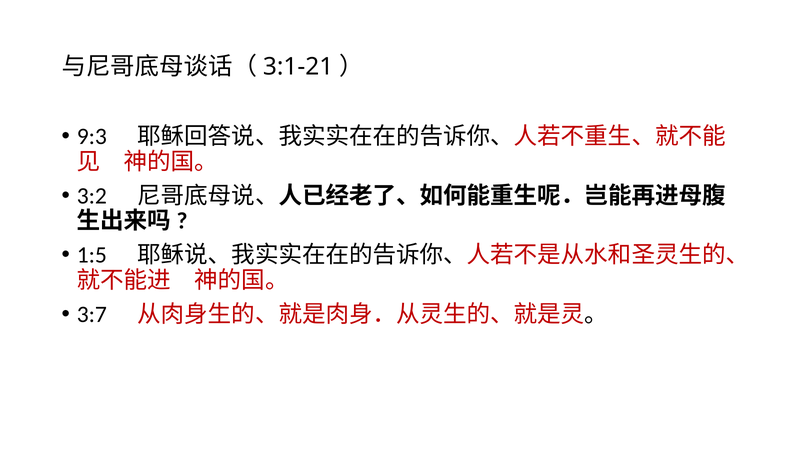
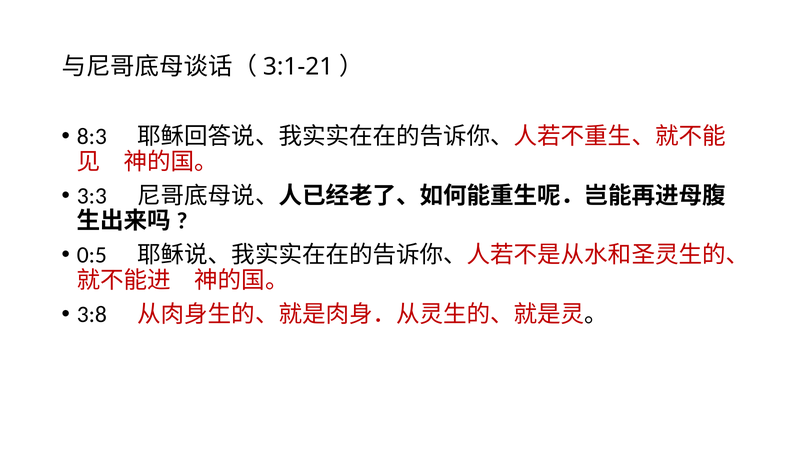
9:3: 9:3 -> 8:3 (92, 137)
3:2: 3:2 -> 3:3 (92, 196)
1:5: 1:5 -> 0:5 (92, 255)
3:7: 3:7 -> 3:8 (92, 315)
